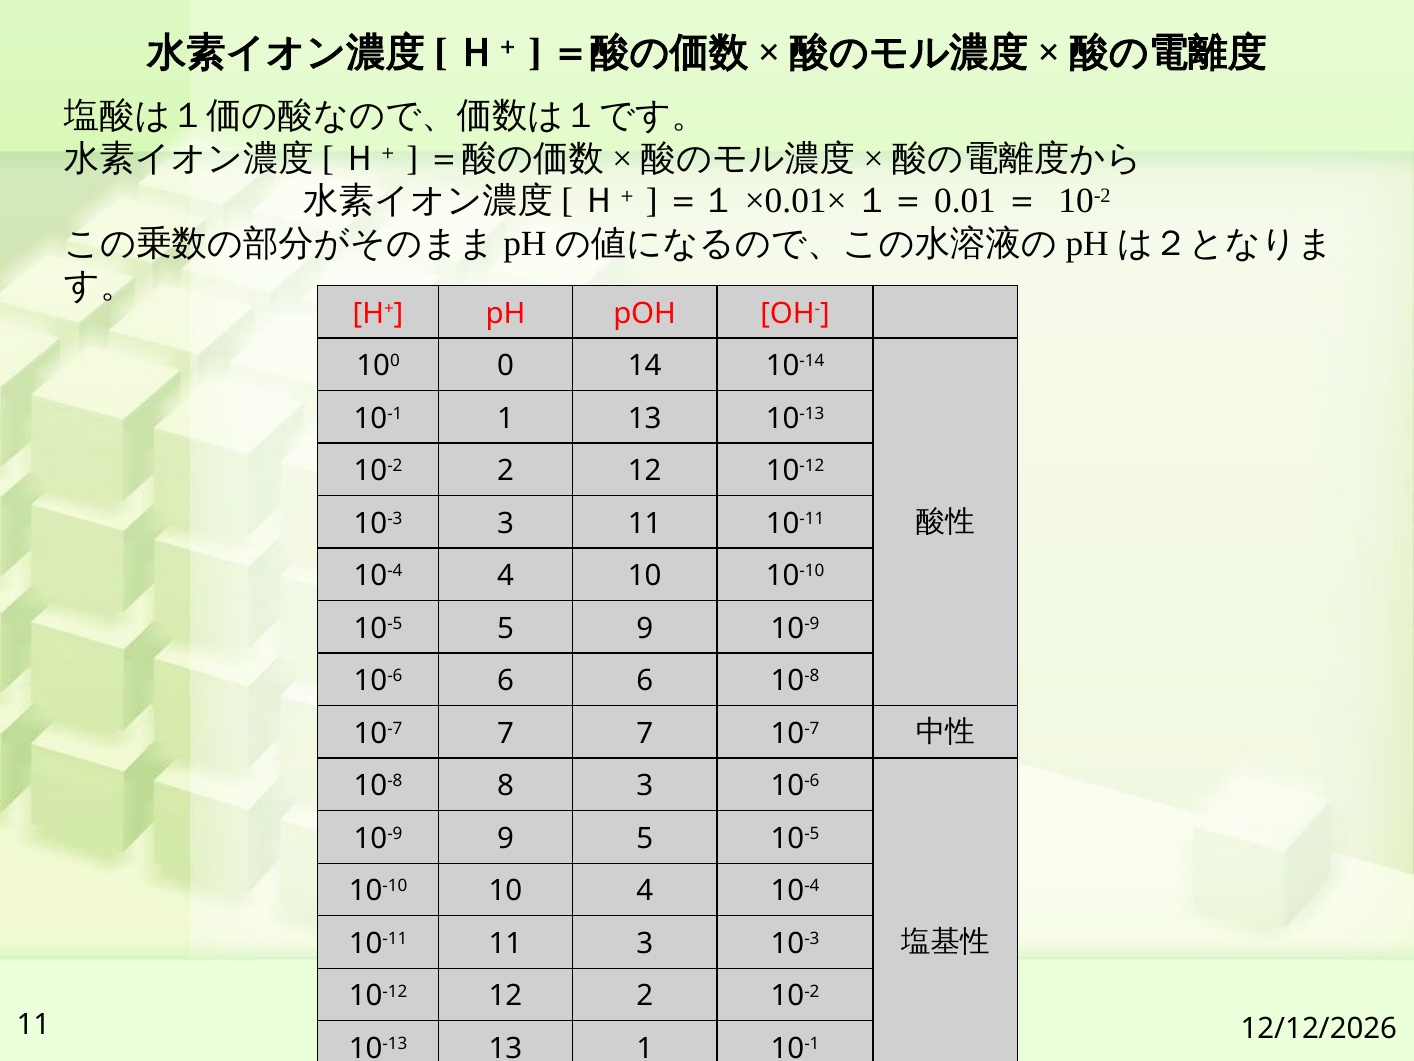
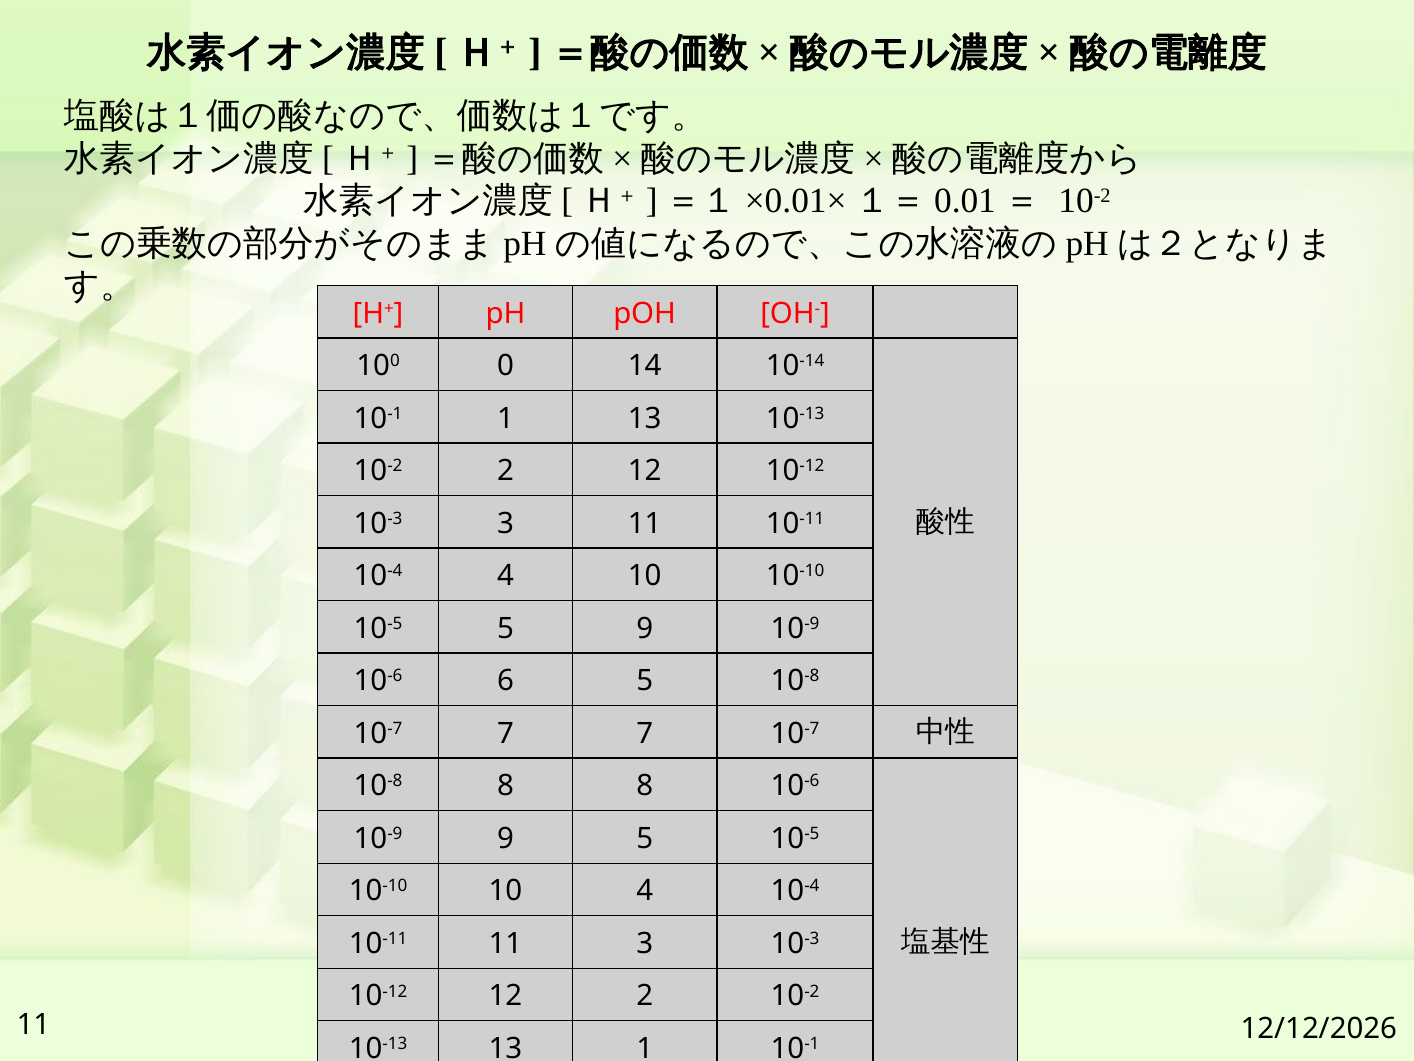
6 6: 6 -> 5 (645, 681)
8 3: 3 -> 8 (645, 786)
